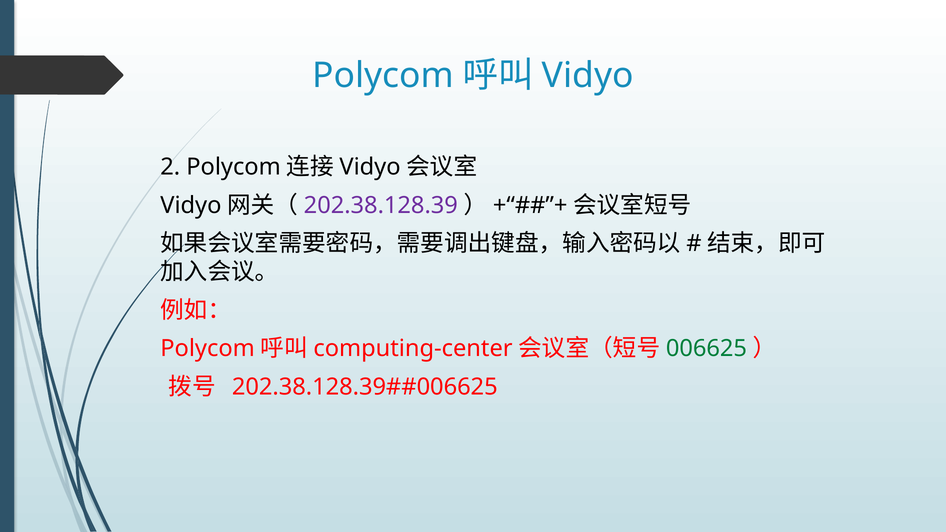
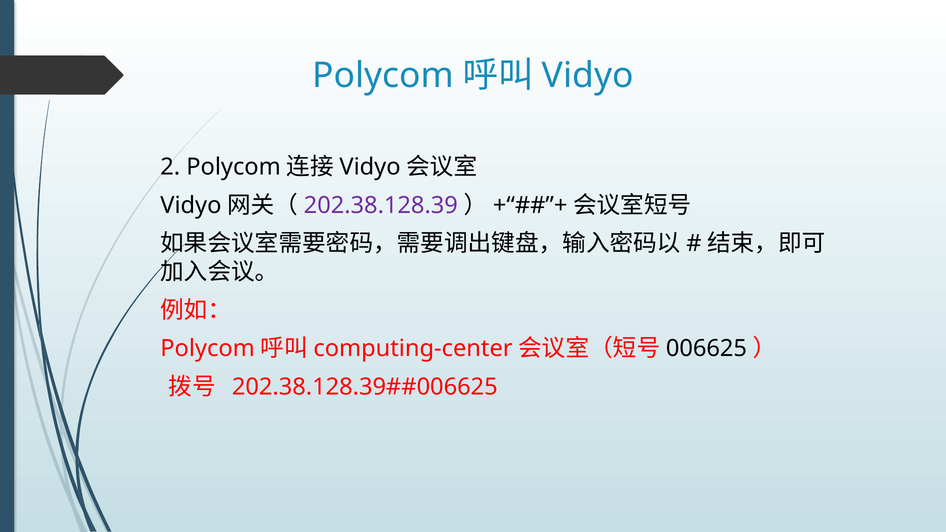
006625 colour: green -> black (706, 349)
